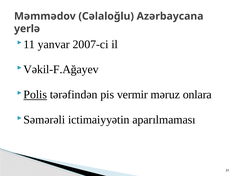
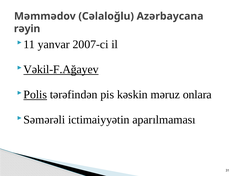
yerlə: yerlə -> rəyin (27, 29)
Vəkil-F.Ağayev underline: none -> present (61, 70)
vermir: vermir -> kəskin (132, 95)
